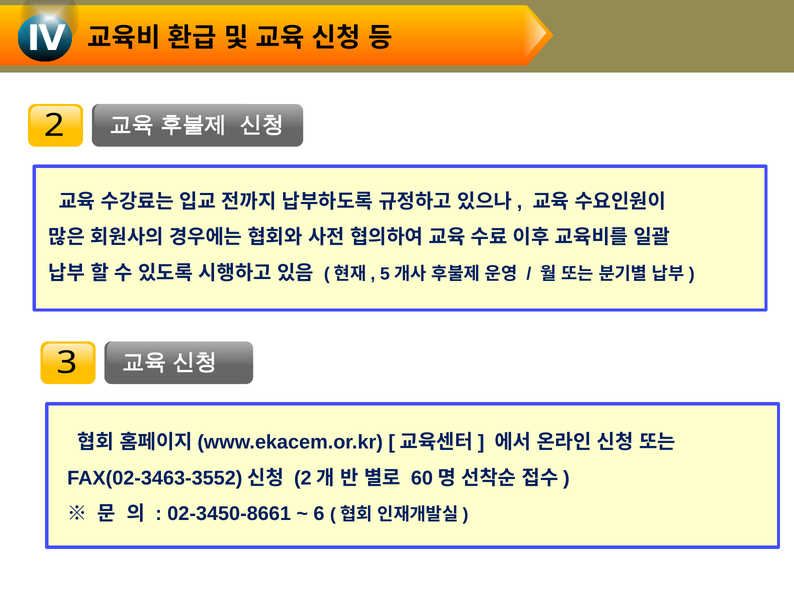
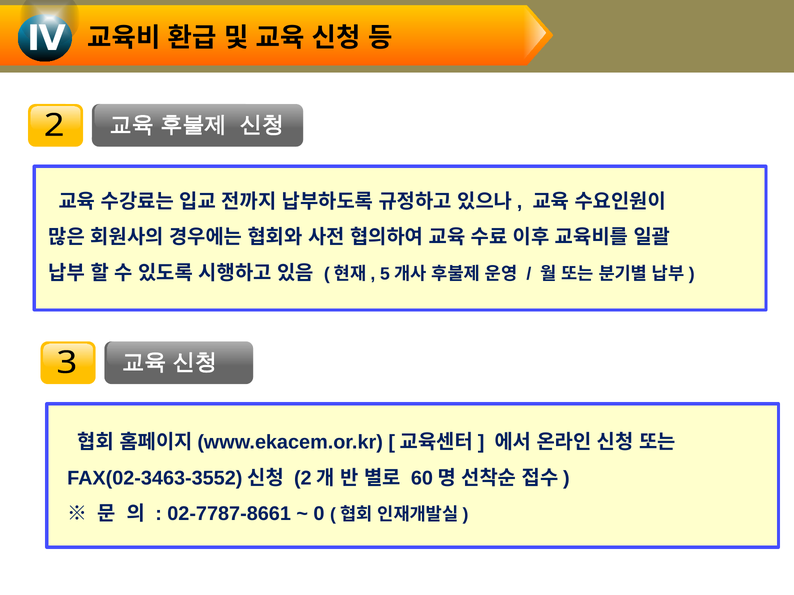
02-3450-8661: 02-3450-8661 -> 02-7787-8661 (229, 514)
6: 6 -> 0 (319, 514)
